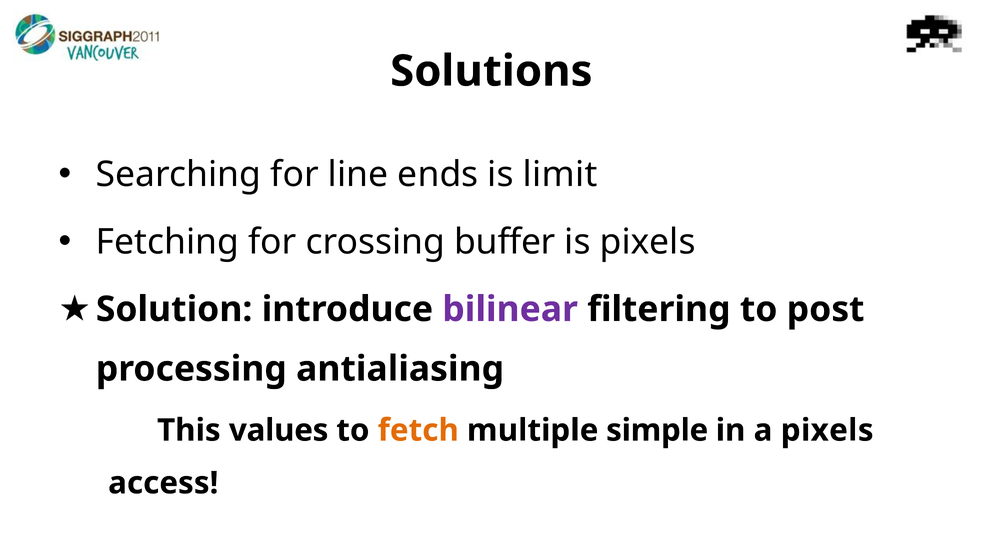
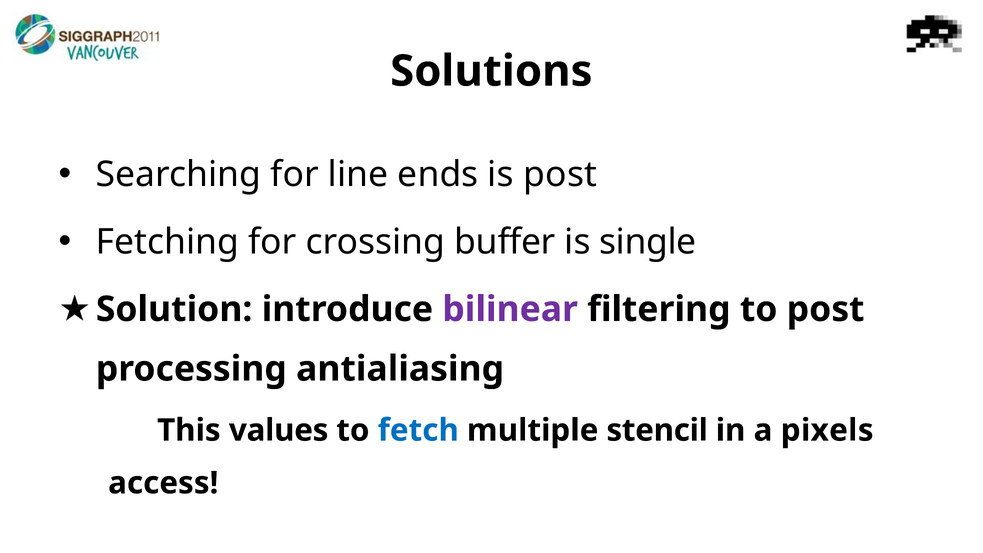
is limit: limit -> post (560, 175)
is pixels: pixels -> single (648, 242)
fetch colour: orange -> blue (418, 430)
simple: simple -> stencil (657, 430)
